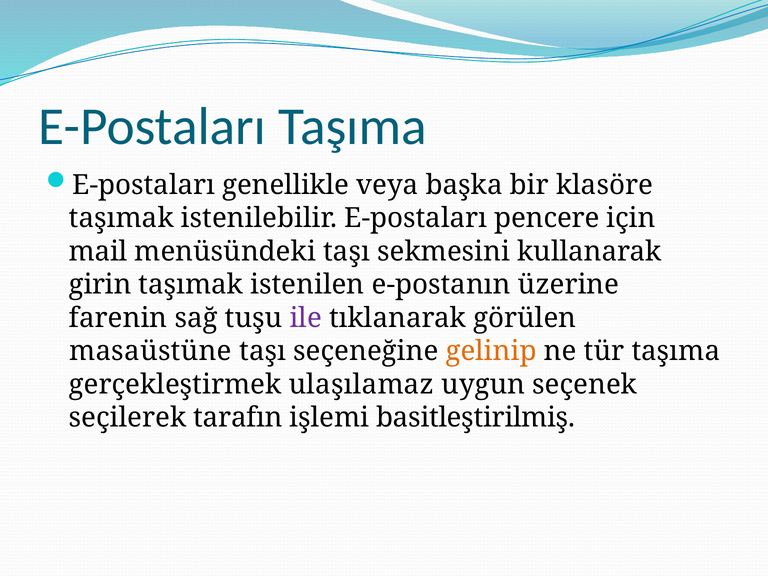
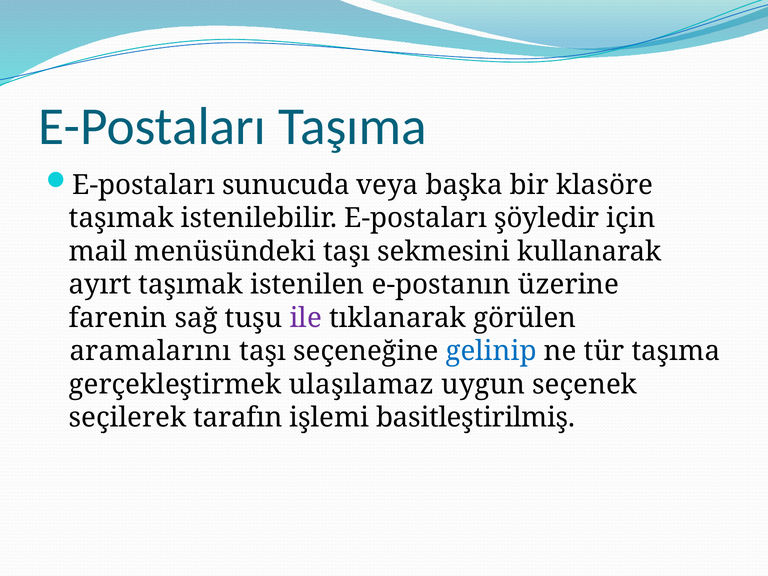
genellikle: genellikle -> sunucuda (286, 185)
pencere: pencere -> şöyledir (547, 218)
girin: girin -> ayırt (100, 285)
masaüstüne: masaüstüne -> aramalarını (150, 351)
gelinip colour: orange -> blue (491, 351)
